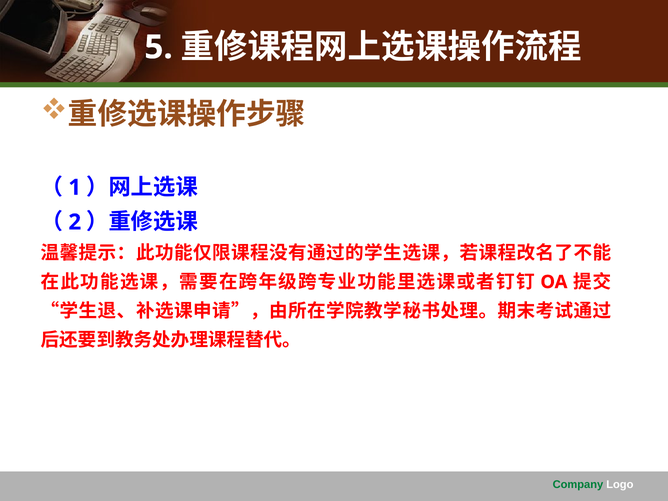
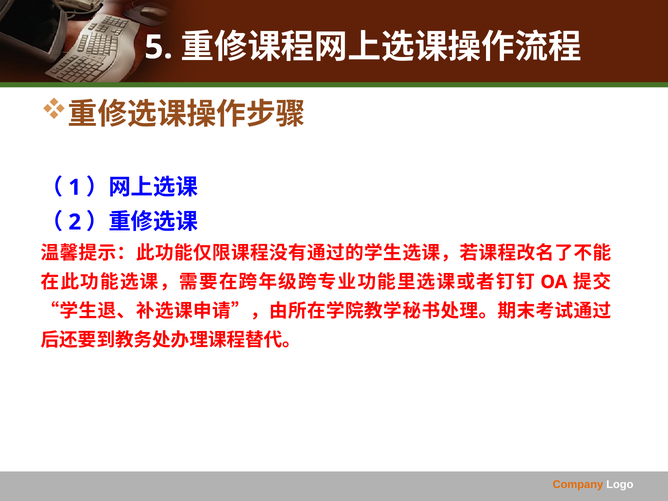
Company colour: green -> orange (578, 485)
